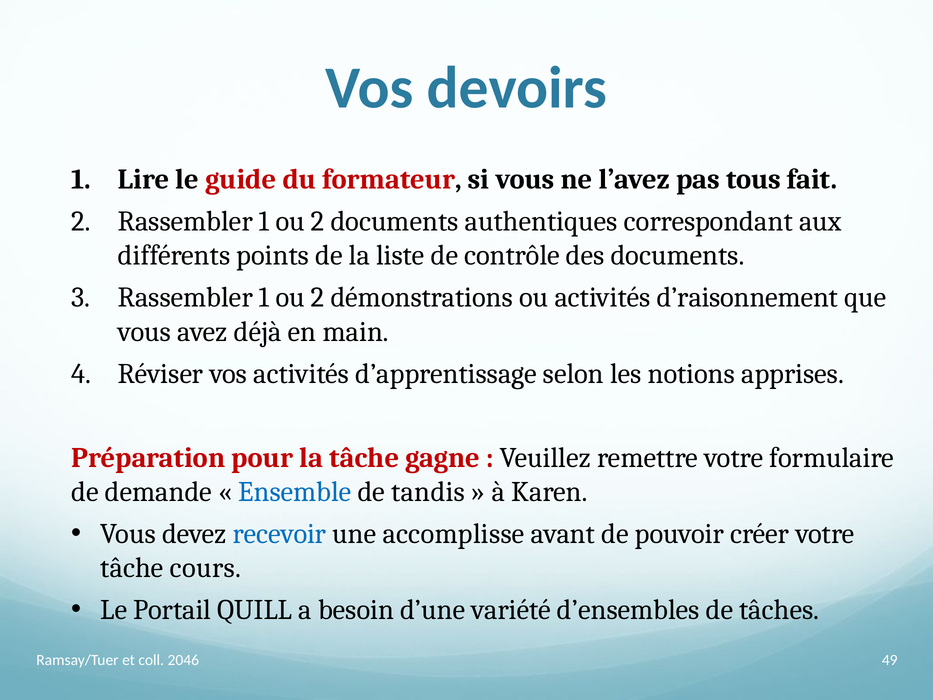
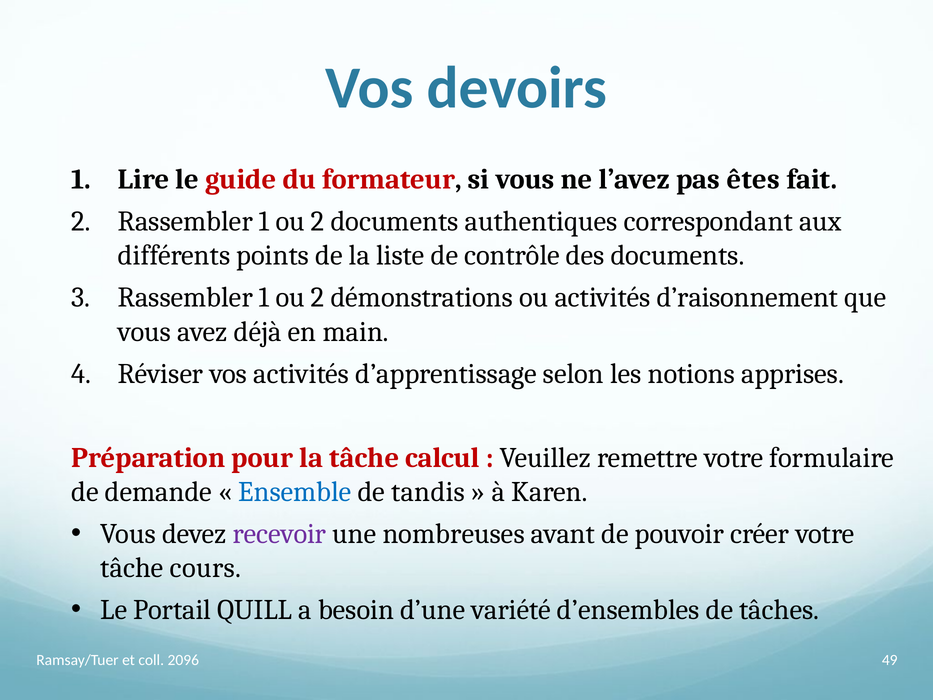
tous: tous -> êtes (753, 179)
gagne: gagne -> calcul (442, 457)
recevoir colour: blue -> purple (280, 534)
accomplisse: accomplisse -> nombreuses (454, 534)
2046: 2046 -> 2096 (183, 660)
